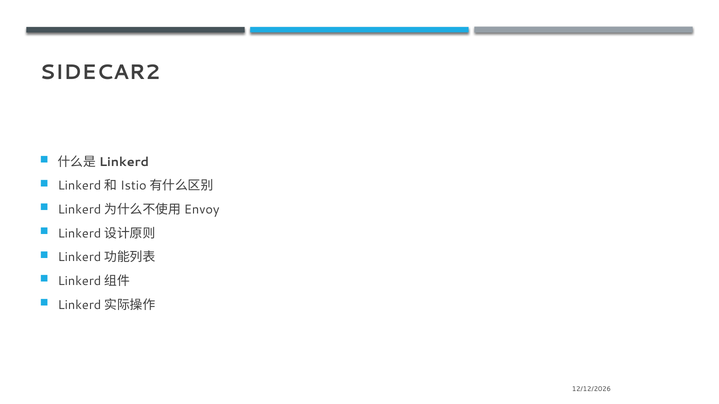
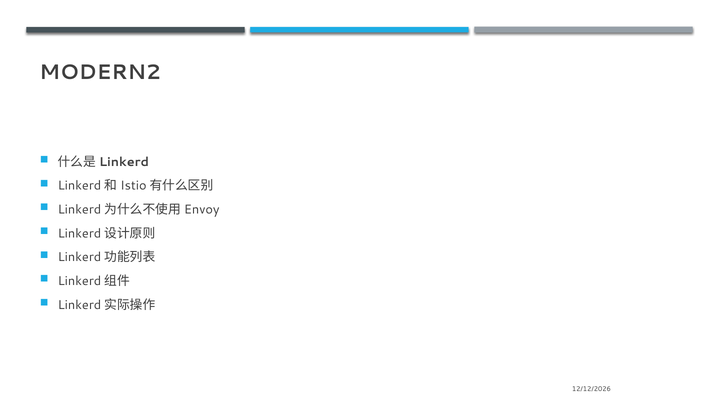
SIDECAR2: SIDECAR2 -> MODERN2 (100, 72)
